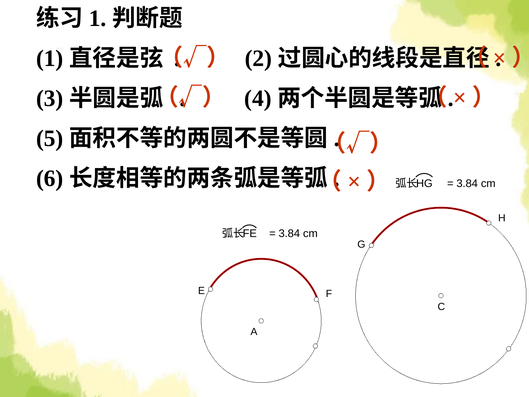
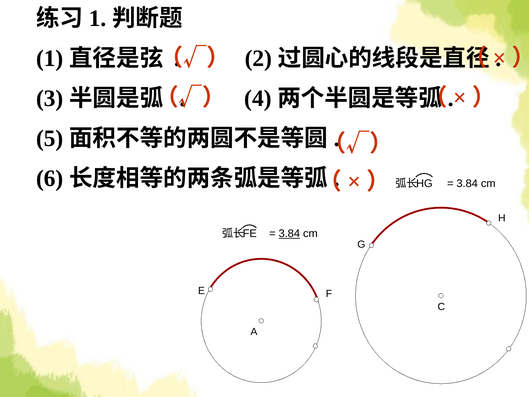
3.84 underline: none -> present (289, 233)
